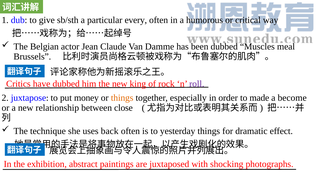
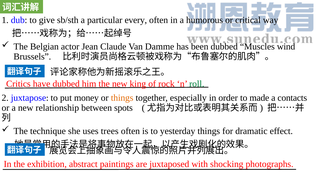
meal: meal -> wind (286, 47)
roll colour: purple -> green (197, 84)
become: become -> contacts (292, 98)
close: close -> spots (123, 108)
back: back -> trees (110, 131)
